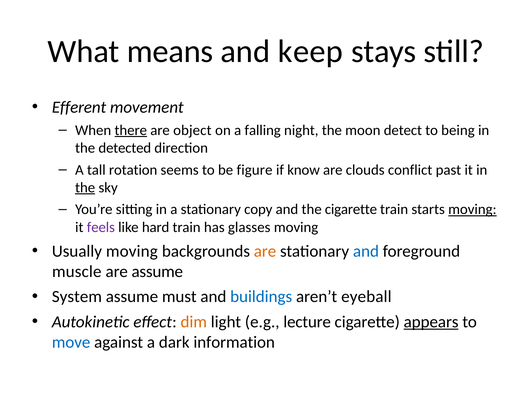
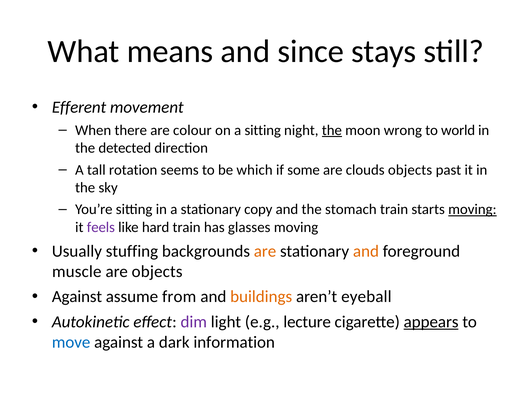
keep: keep -> since (311, 51)
there underline: present -> none (131, 130)
object: object -> colour (192, 130)
a falling: falling -> sitting (263, 130)
the underline: none -> present (332, 130)
detect: detect -> wrong (403, 130)
being: being -> world (458, 130)
figure: figure -> which (255, 170)
know: know -> some (304, 170)
clouds conflict: conflict -> objects (410, 170)
the underline: present -> none (85, 188)
the cigarette: cigarette -> stomach (351, 209)
Usually moving: moving -> stuffing (132, 251)
and colour: blue -> orange (366, 251)
are assume: assume -> objects (157, 272)
System: System -> Against (77, 297)
must: must -> from (179, 297)
buildings colour: blue -> orange (261, 297)
dim colour: orange -> purple (194, 322)
